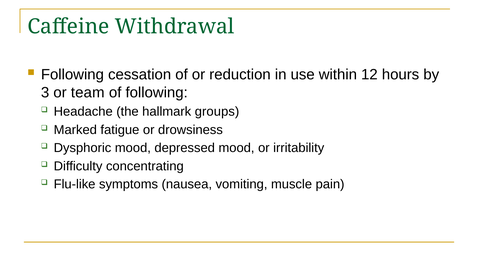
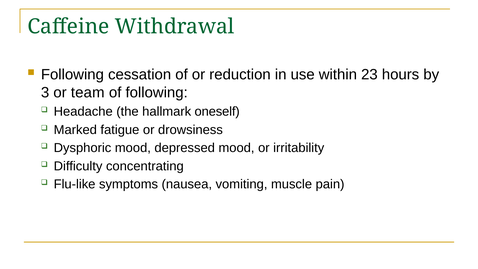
12: 12 -> 23 (369, 75)
groups: groups -> oneself (217, 112)
